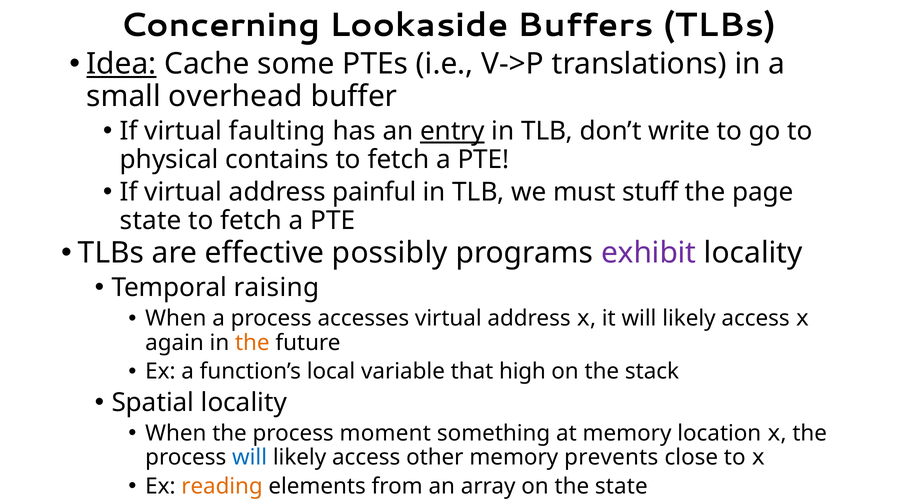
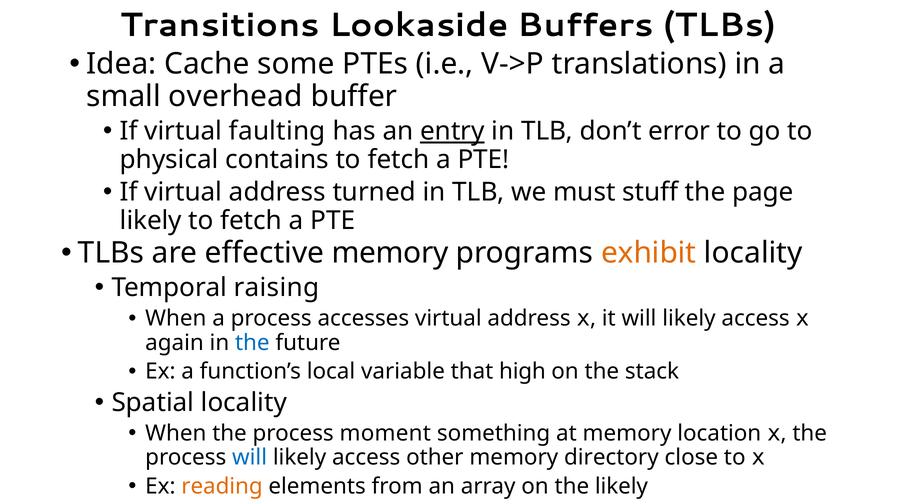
Concerning: Concerning -> Transitions (220, 25)
Idea underline: present -> none (121, 64)
write: write -> error (679, 131)
painful: painful -> turned (374, 192)
state: state -> likely (151, 221)
effective possibly: possibly -> memory (390, 253)
exhibit colour: purple -> orange (649, 253)
the colour: orange -> blue (252, 343)
prevents: prevents -> directory (611, 458)
the state: state -> likely (621, 487)
